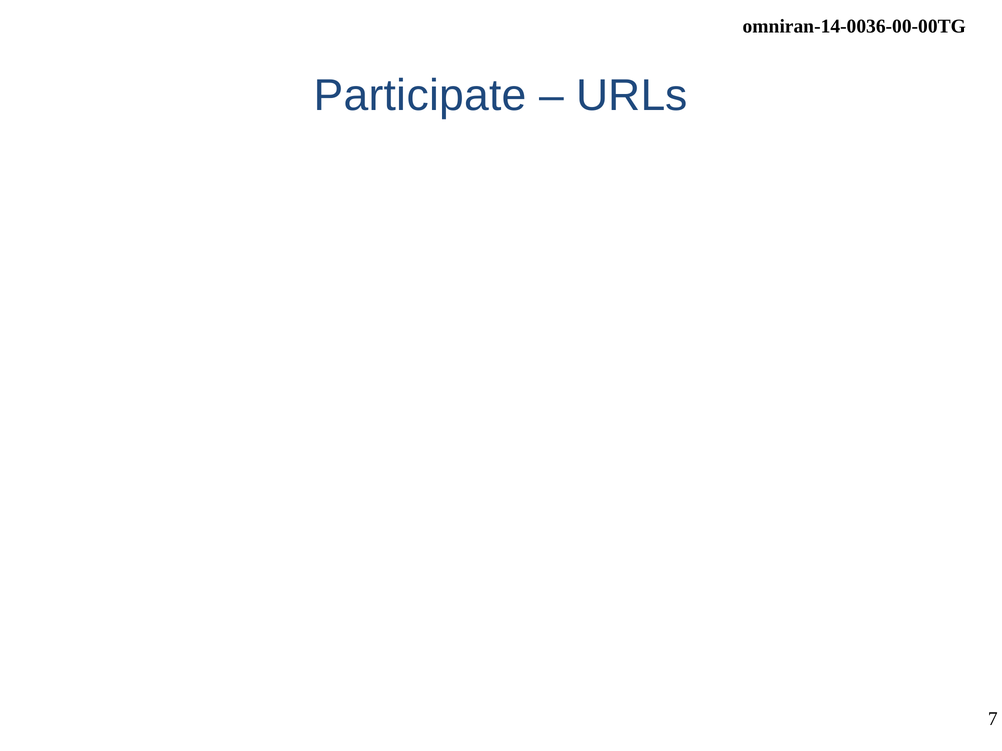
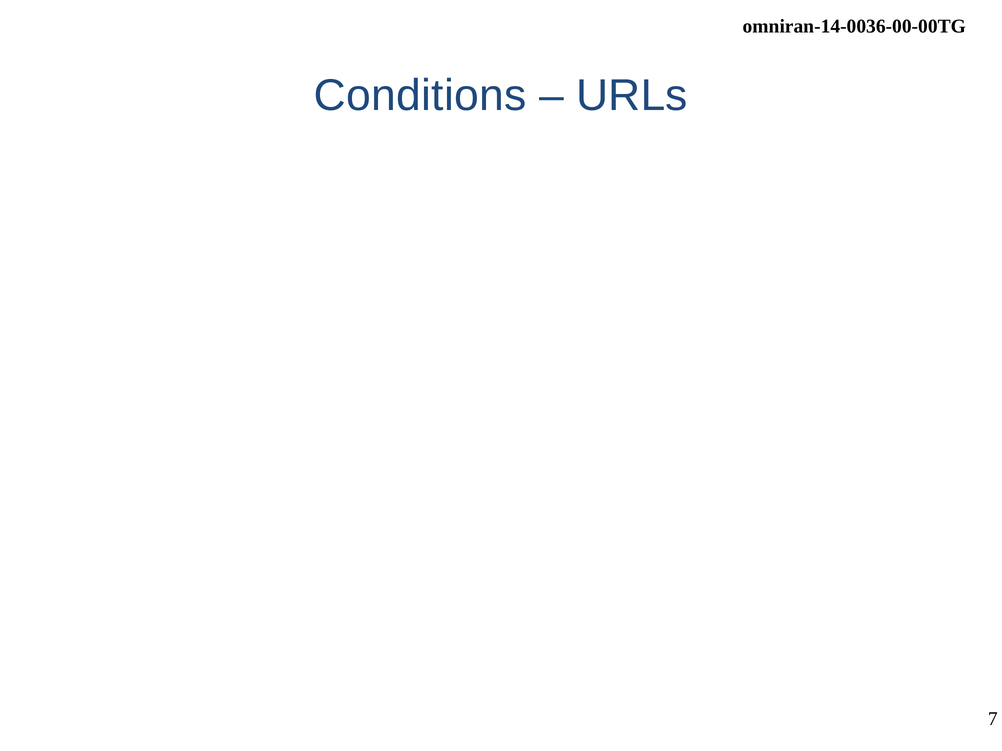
Participate: Participate -> Conditions (420, 96)
